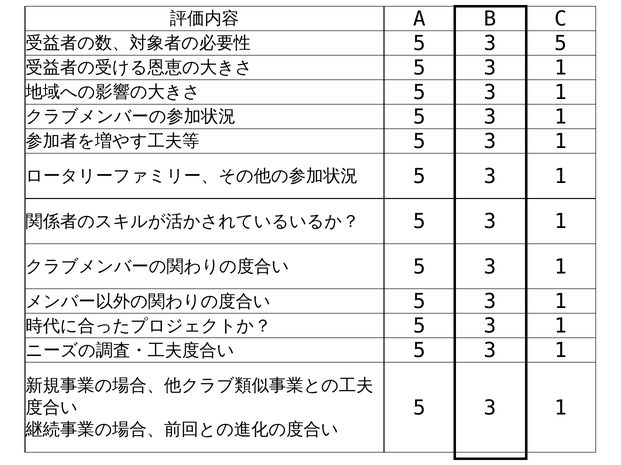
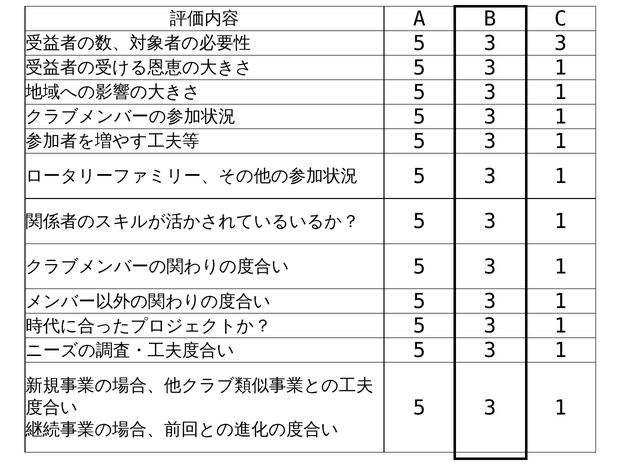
3 5: 5 -> 3 (561, 44)
